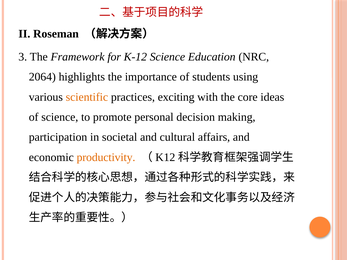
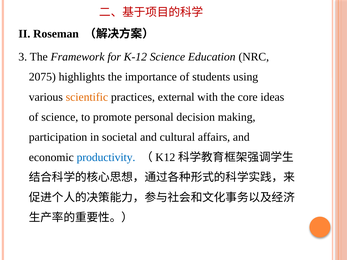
2064: 2064 -> 2075 (42, 77)
exciting: exciting -> external (176, 97)
productivity colour: orange -> blue (106, 157)
